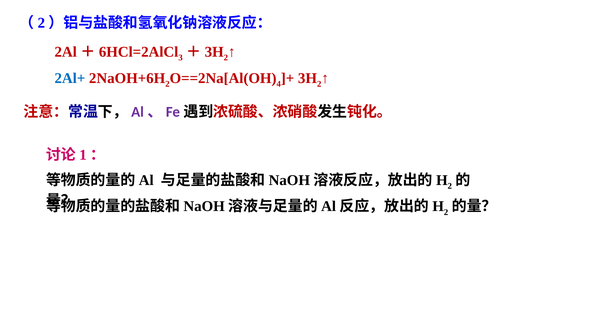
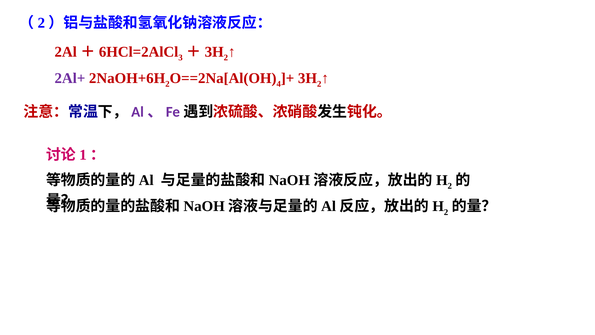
2Al+ colour: blue -> purple (70, 78)
